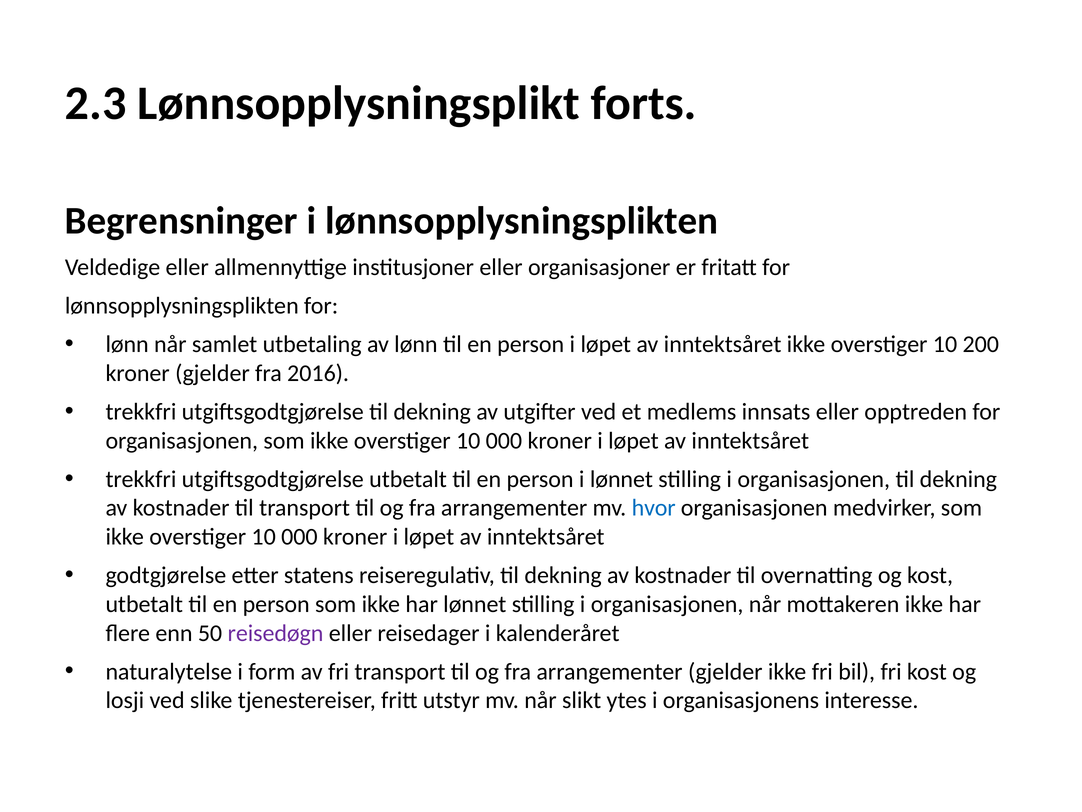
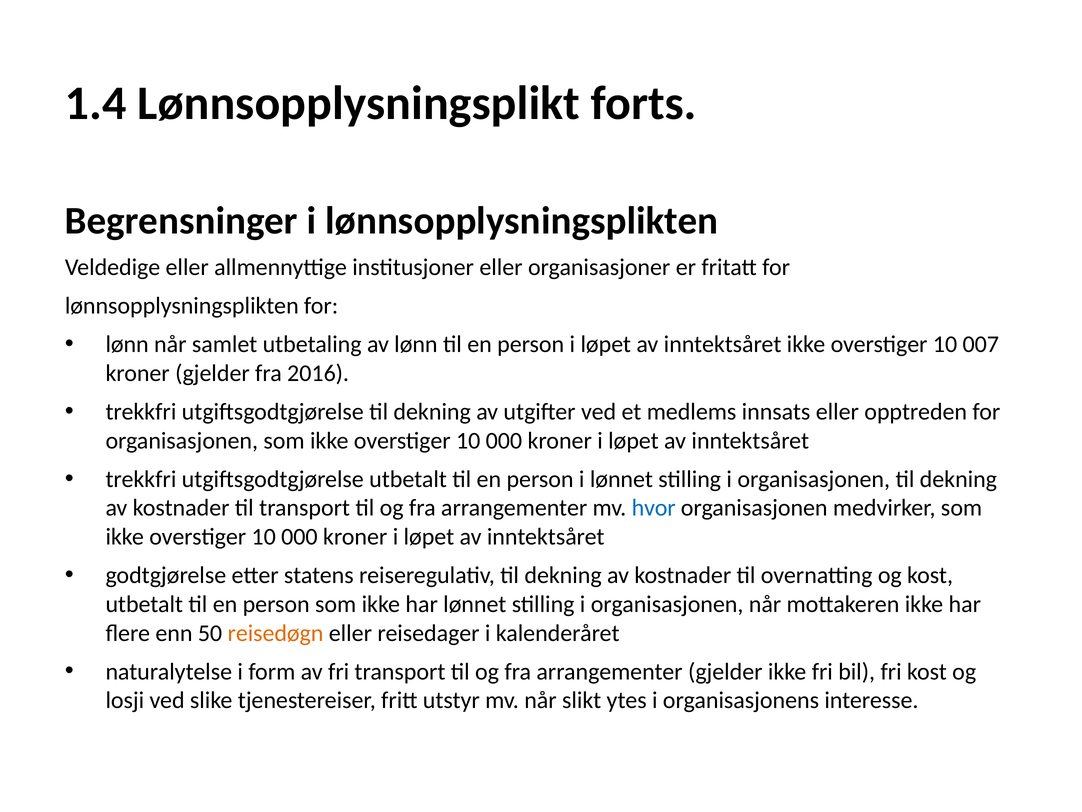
2.3: 2.3 -> 1.4 (96, 103)
200: 200 -> 007 (981, 344)
reisedøgn colour: purple -> orange (276, 633)
